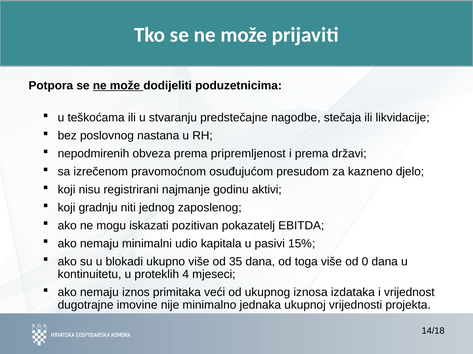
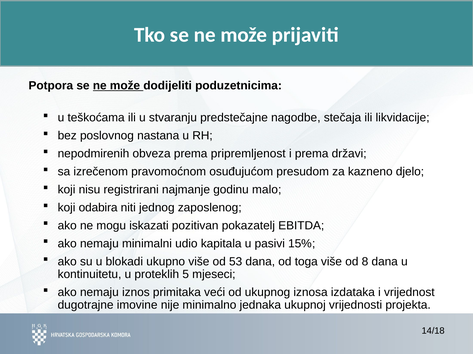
aktivi: aktivi -> malo (267, 190)
gradnju: gradnju -> odabira (98, 208)
35: 35 -> 53 (236, 262)
0: 0 -> 8 (365, 262)
4: 4 -> 5 (186, 275)
